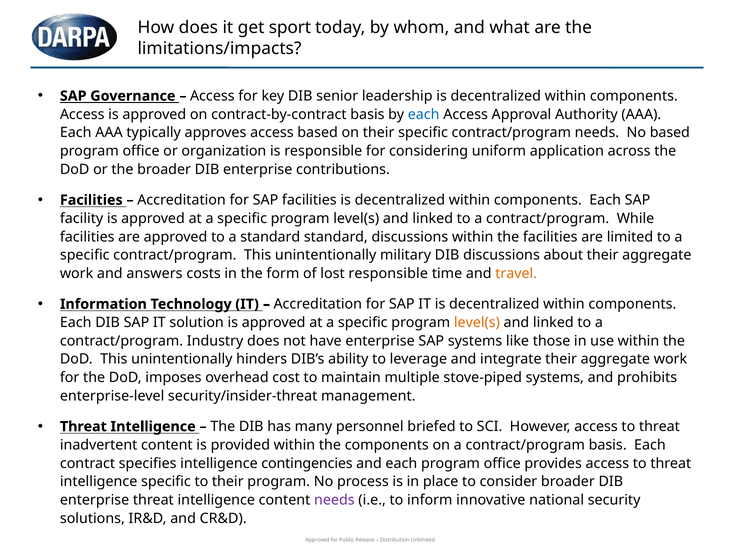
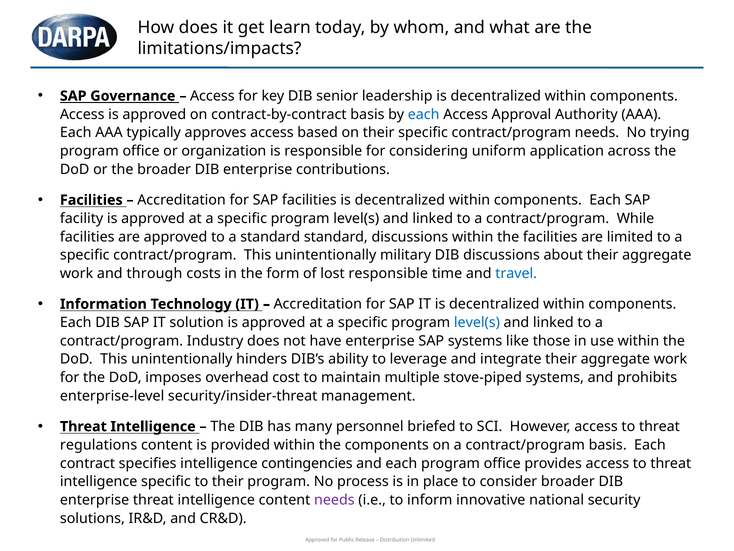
sport: sport -> learn (290, 28)
No based: based -> trying (670, 133)
answers: answers -> through (154, 273)
travel colour: orange -> blue (516, 273)
level(s colour: orange -> blue (477, 322)
inadvertent: inadvertent -> regulations (99, 445)
